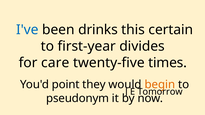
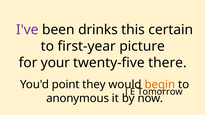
I've colour: blue -> purple (27, 30)
divides: divides -> picture (142, 46)
care: care -> your (55, 63)
times: times -> there (167, 63)
pseudonym: pseudonym -> anonymous (78, 99)
